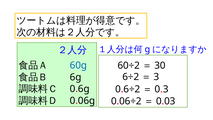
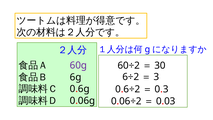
60g colour: blue -> purple (78, 65)
